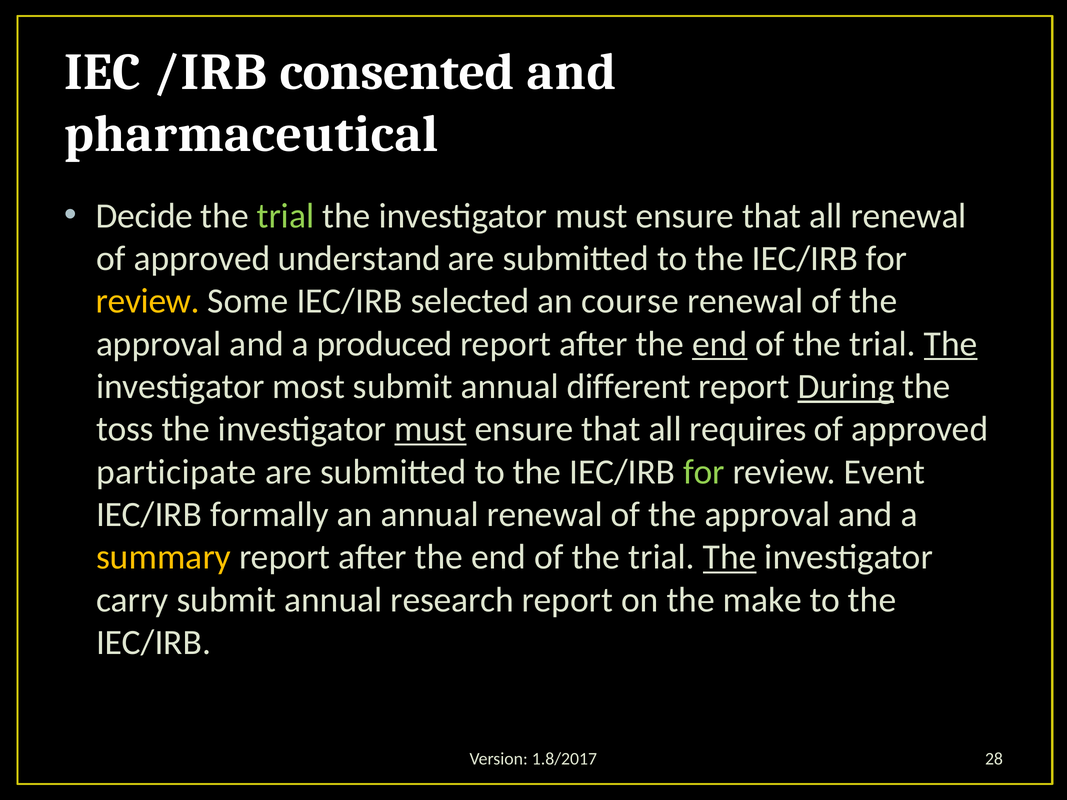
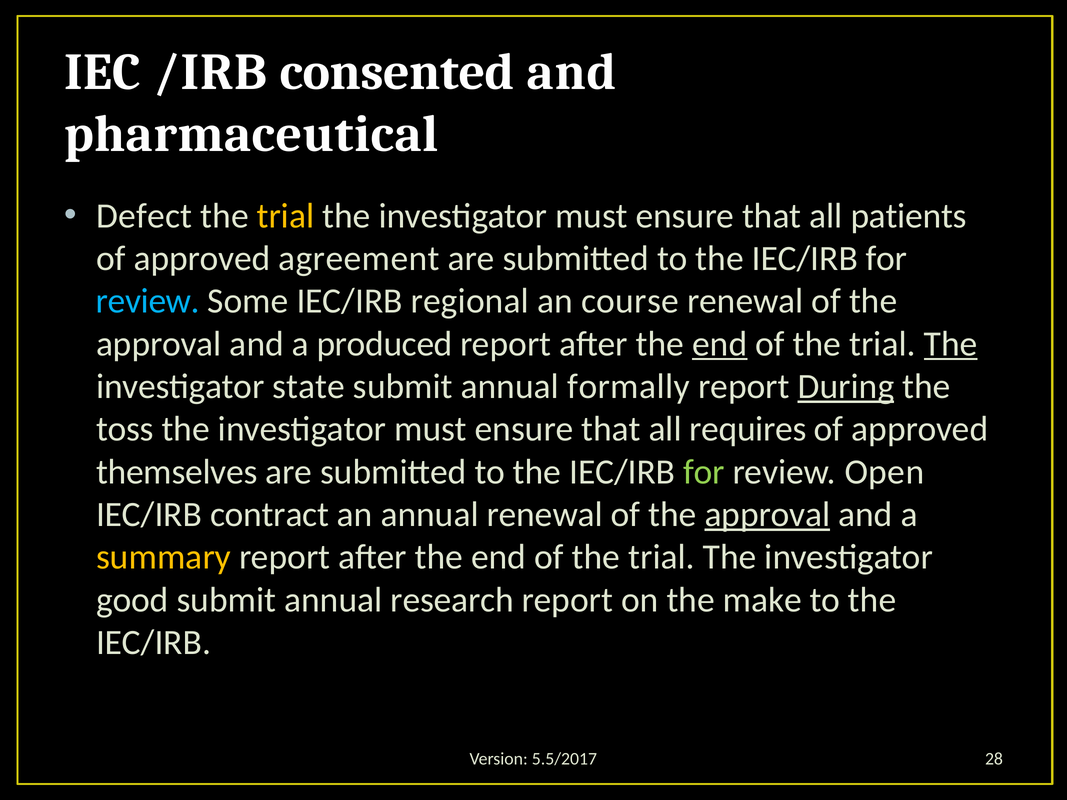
Decide: Decide -> Defect (144, 216)
trial colour: light green -> yellow (285, 216)
all renewal: renewal -> patients (909, 216)
understand: understand -> agreement (359, 259)
review colour: yellow -> light blue (148, 301)
selected: selected -> regional (470, 301)
most: most -> state (309, 387)
different: different -> formally (629, 387)
must underline: present -> none (431, 429)
participate: participate -> themselves (177, 472)
Event: Event -> Open (884, 472)
formally: formally -> contract (270, 515)
approval underline: none -> present (767, 515)
The underline: present -> none (730, 557)
carry: carry -> good (132, 600)
1.8/2017: 1.8/2017 -> 5.5/2017 (564, 759)
